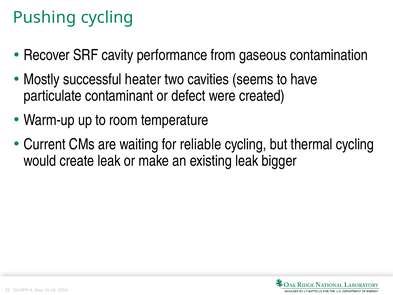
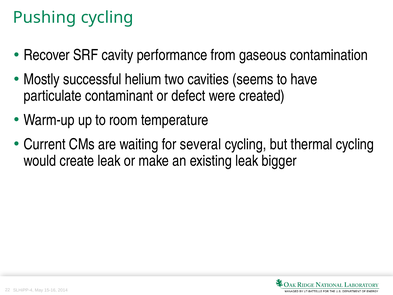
heater: heater -> helium (143, 79)
reliable: reliable -> several (200, 144)
